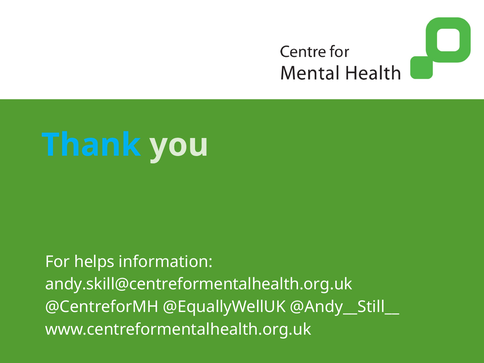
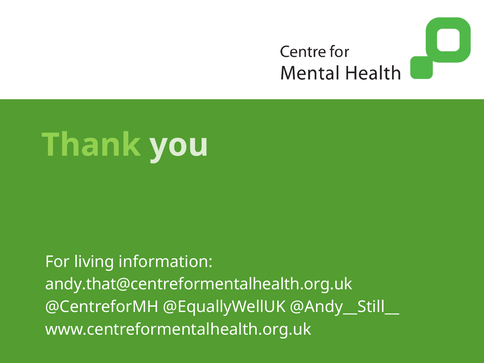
Thank colour: light blue -> light green (91, 145)
helps: helps -> living (94, 262)
andy.skill@centreformentalhealth.org.uk: andy.skill@centreformentalhealth.org.uk -> andy.that@centreformentalhealth.org.uk (199, 284)
